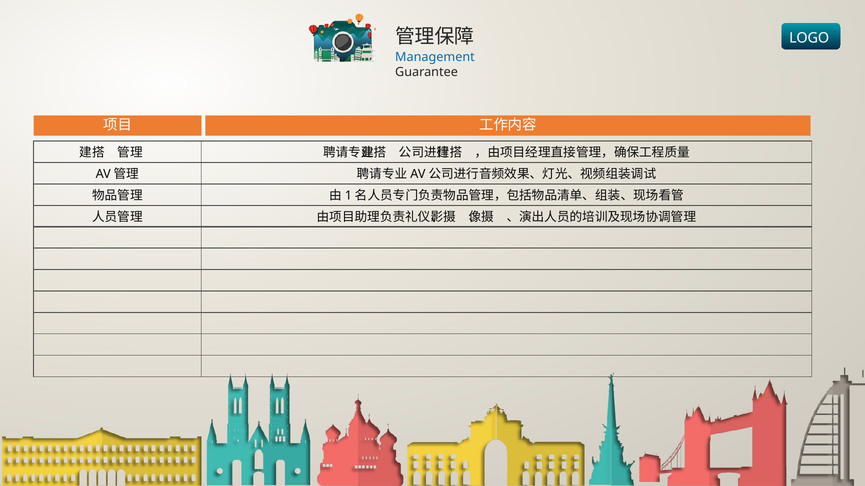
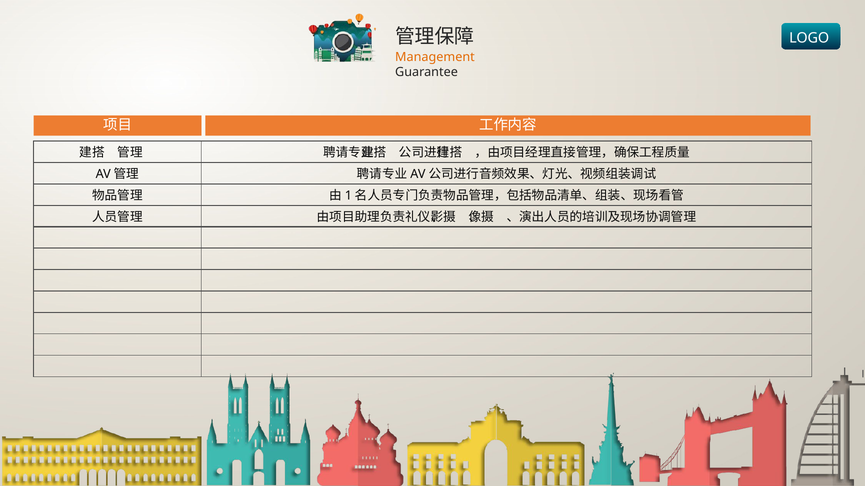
Management colour: blue -> orange (435, 57)
